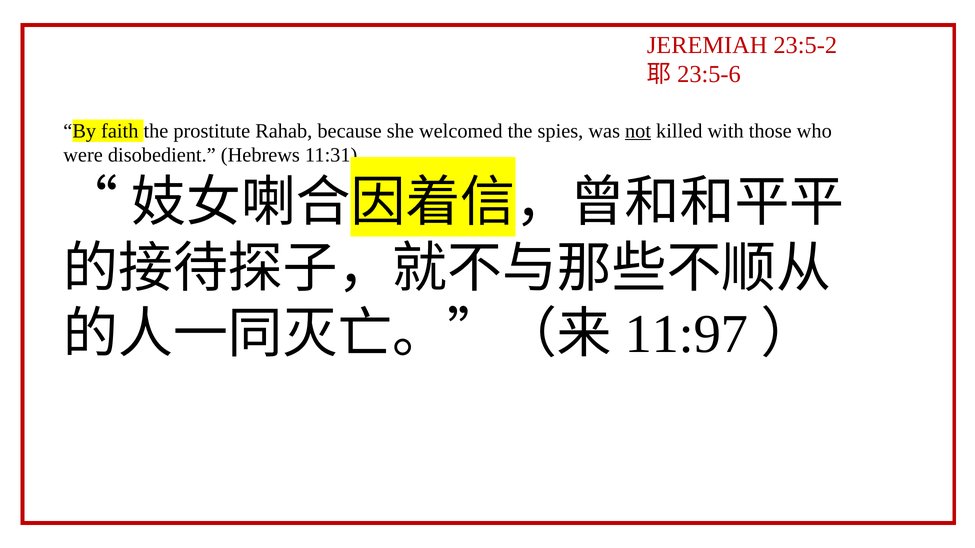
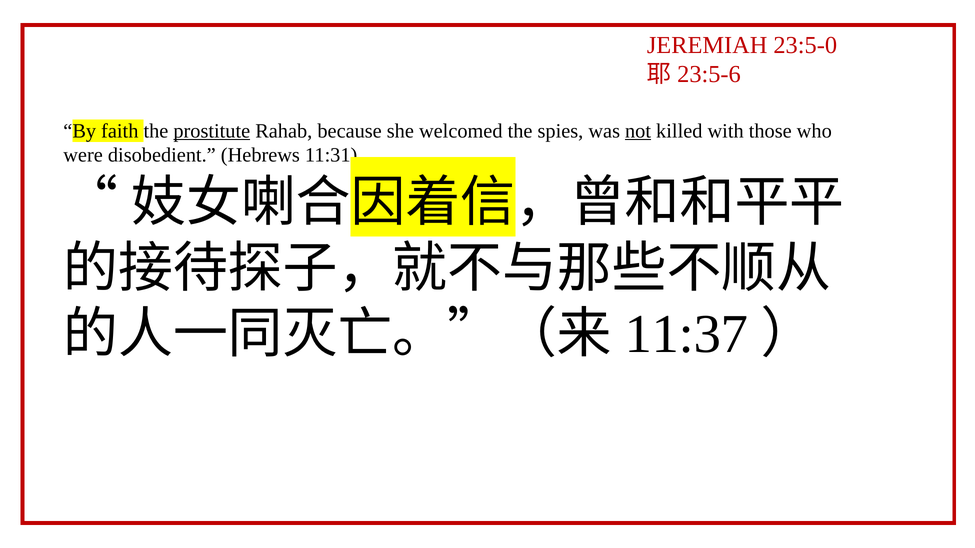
23:5-2: 23:5-2 -> 23:5-0 (805, 45)
prostitute underline: none -> present (212, 131)
11:97: 11:97 -> 11:37 (687, 334)
